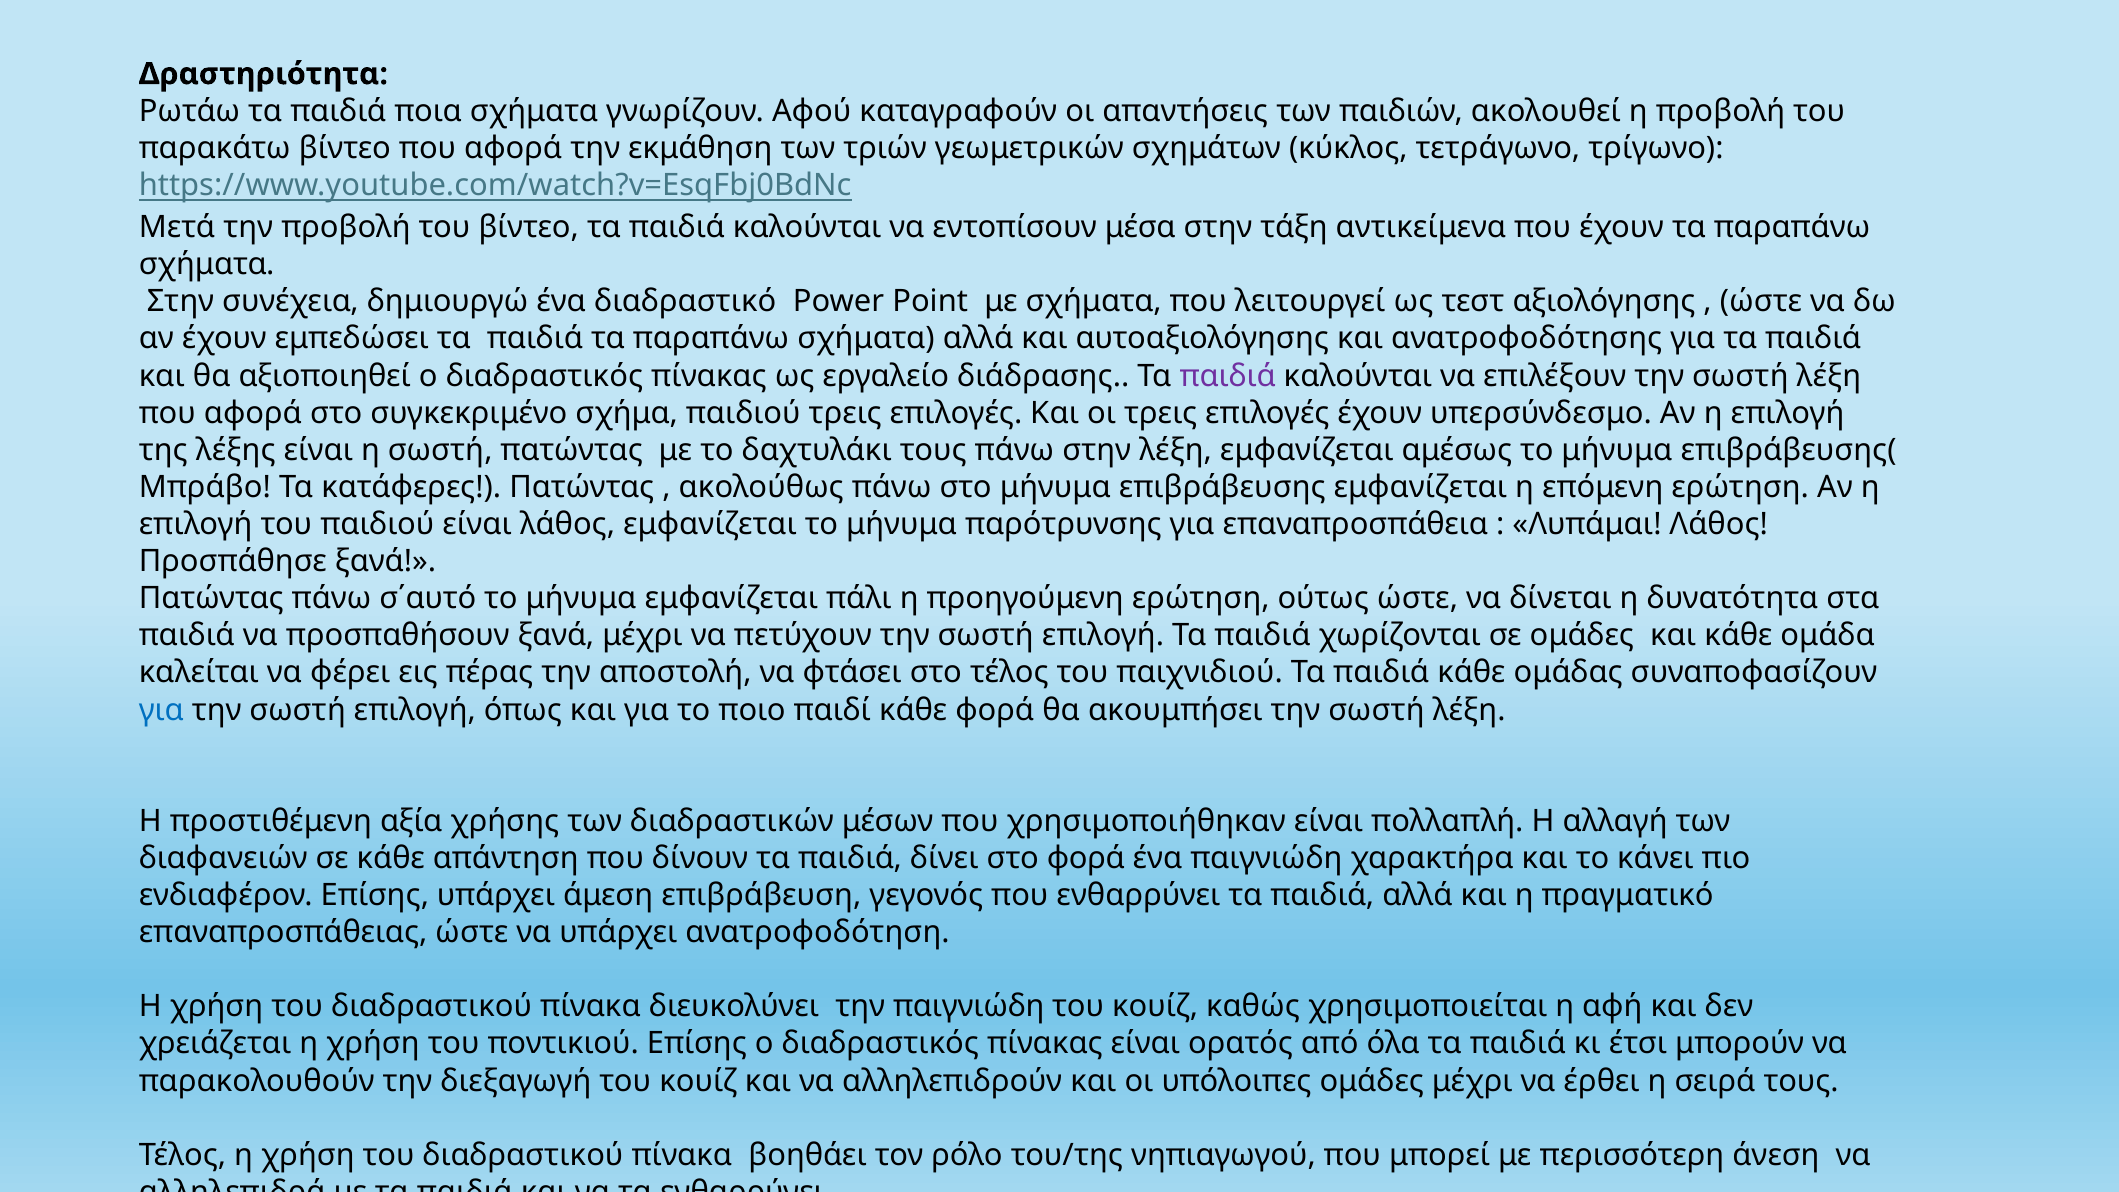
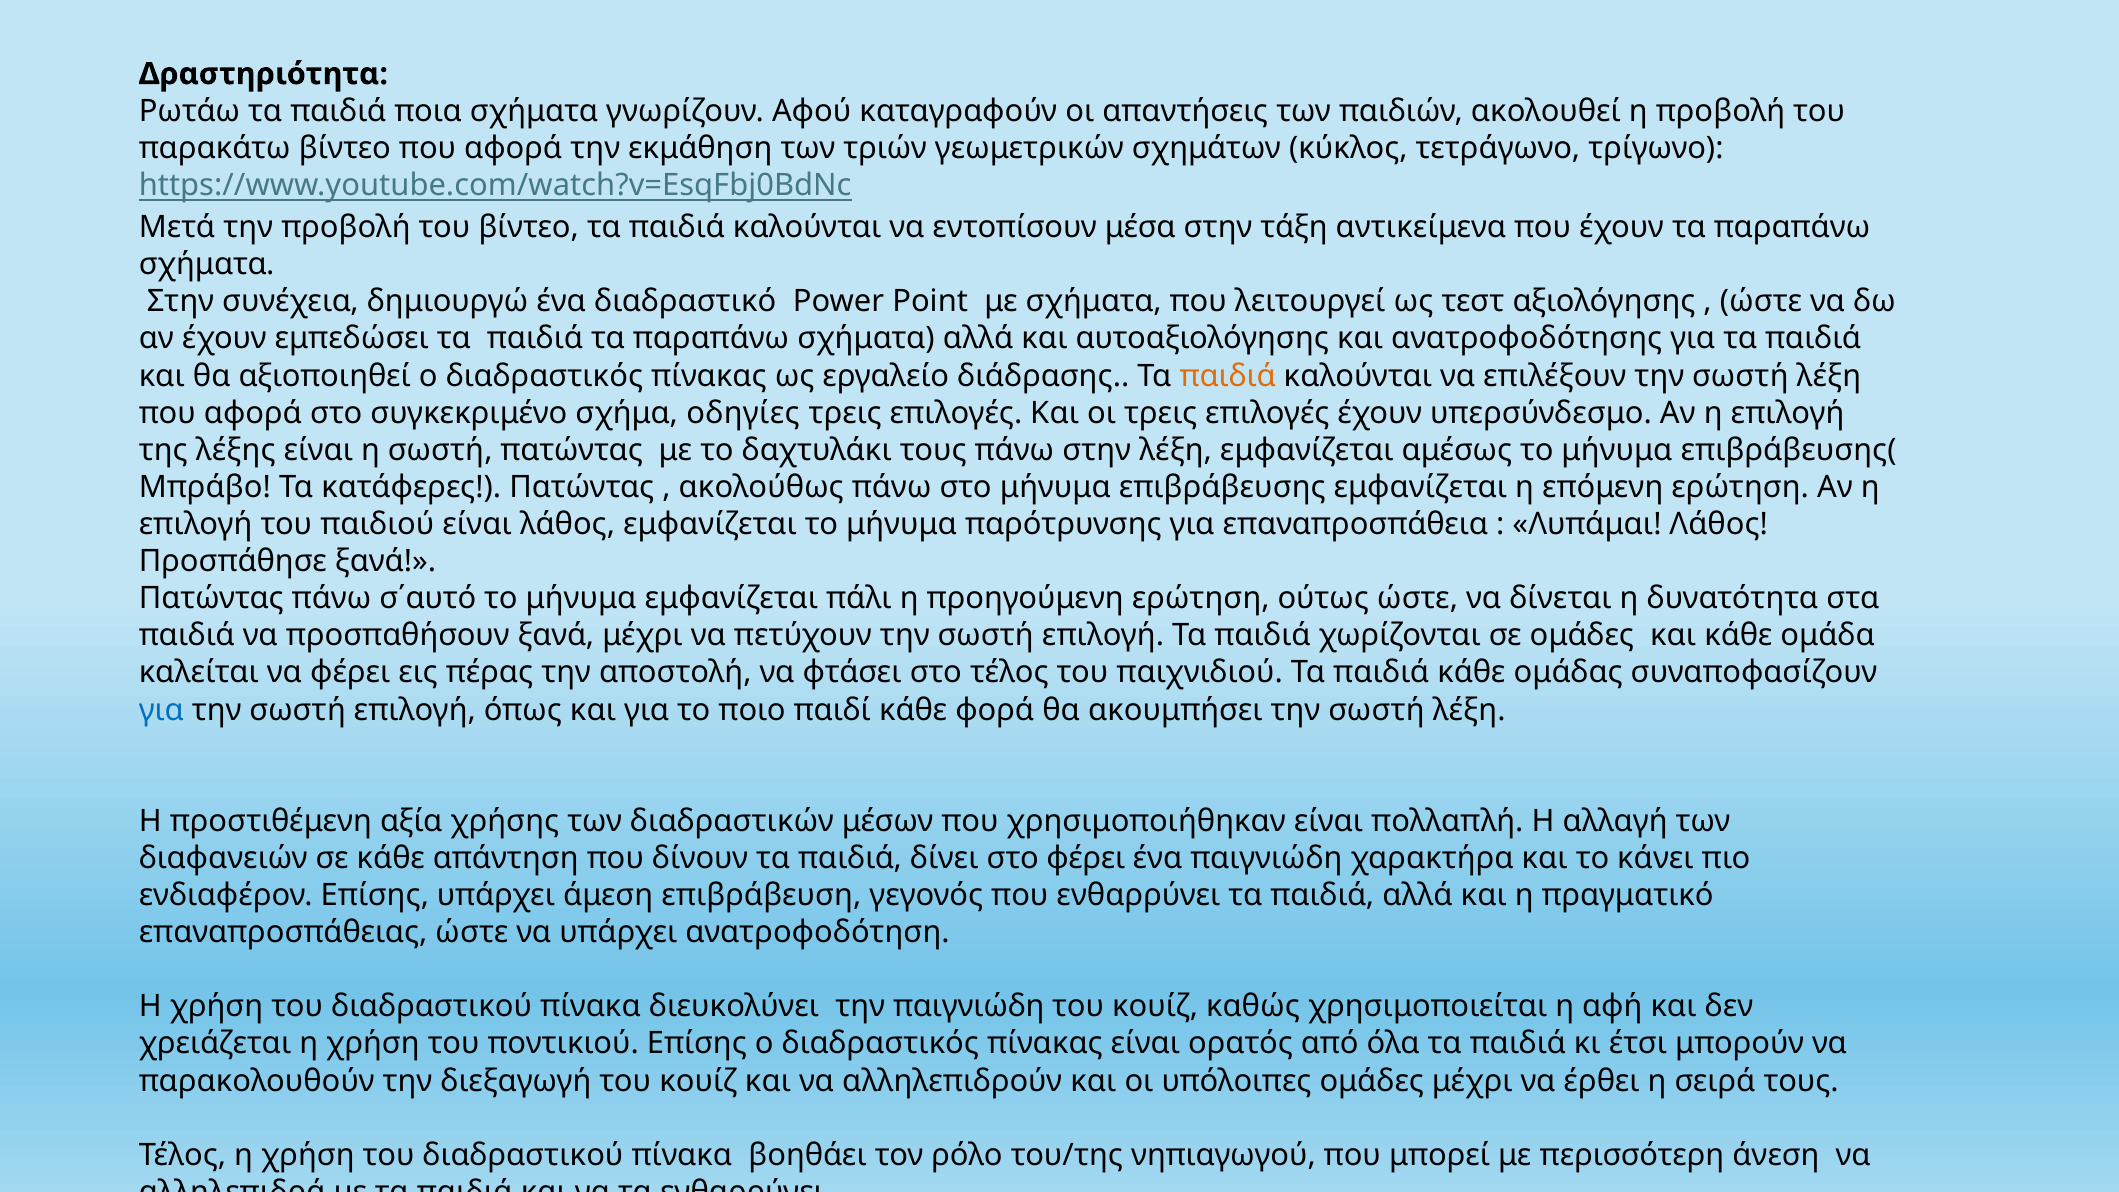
παιδιά colour: purple -> orange (1228, 376)
σχήμα παιδιού: παιδιού -> οδηγίες (743, 413)
στο φορά: φορά -> φέρει (1086, 858)
